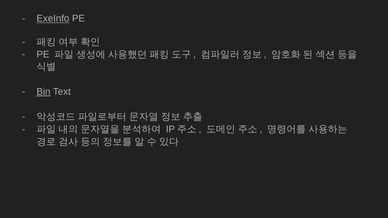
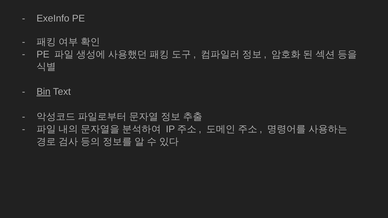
ExeInfo underline: present -> none (53, 19)
